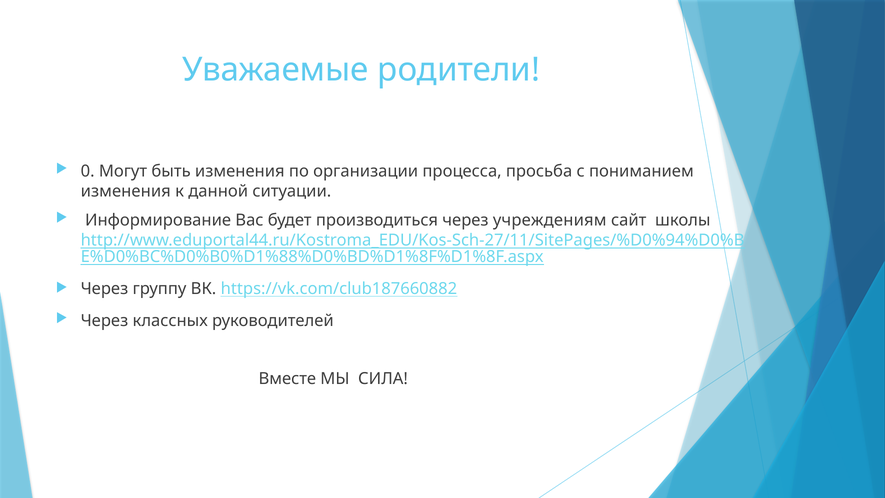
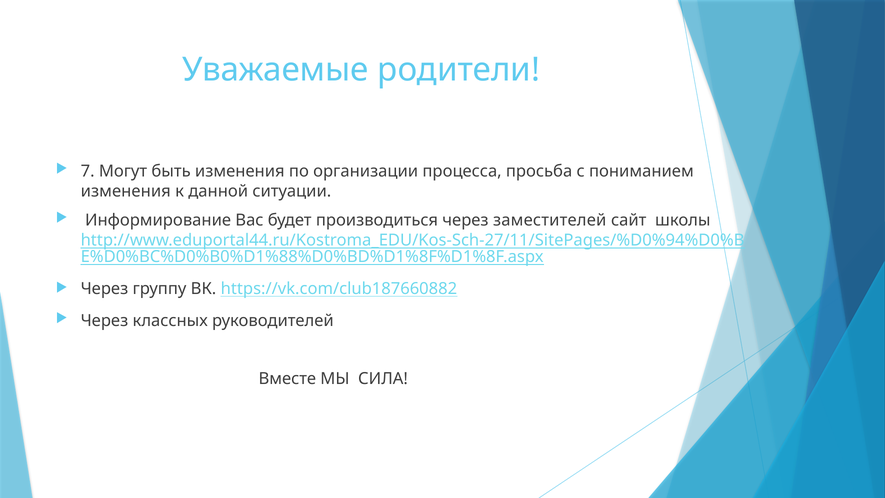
0: 0 -> 7 (88, 171)
учреждениям: учреждениям -> заместителей (550, 220)
